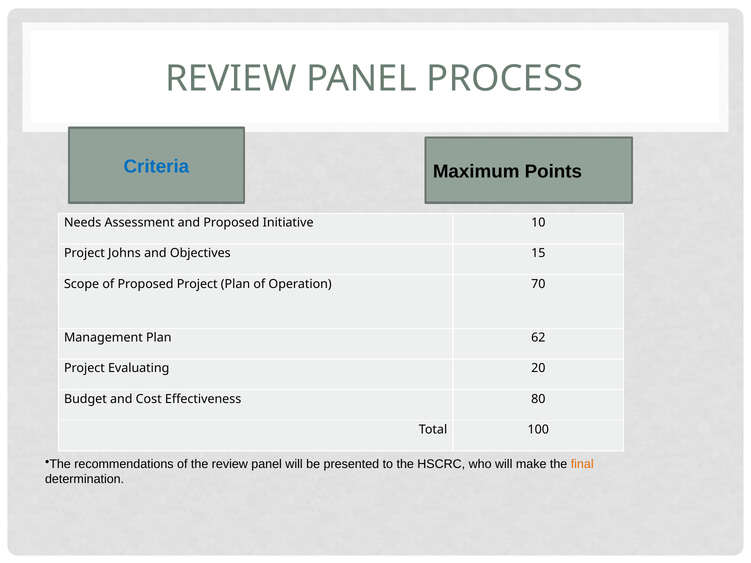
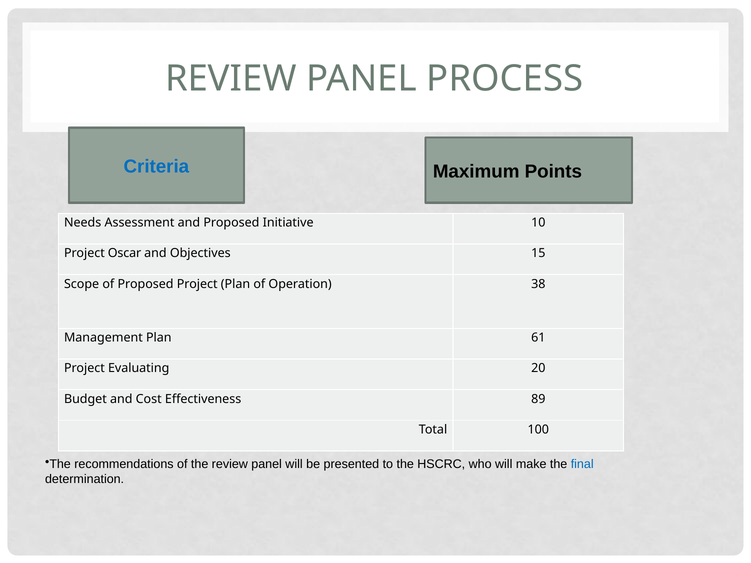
Johns: Johns -> Oscar (125, 253)
70: 70 -> 38 (538, 284)
62: 62 -> 61 (538, 338)
80: 80 -> 89 (538, 399)
final colour: orange -> blue (582, 464)
